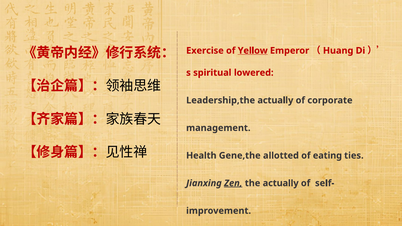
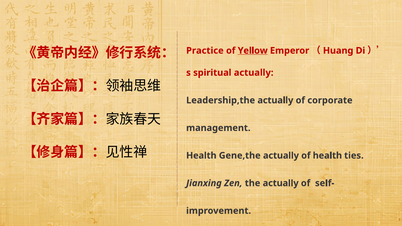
Exercise: Exercise -> Practice (205, 51)
spiritual lowered: lowered -> actually (254, 73)
Gene,the allotted: allotted -> actually (281, 156)
of eating: eating -> health (327, 156)
Zen underline: present -> none (233, 183)
